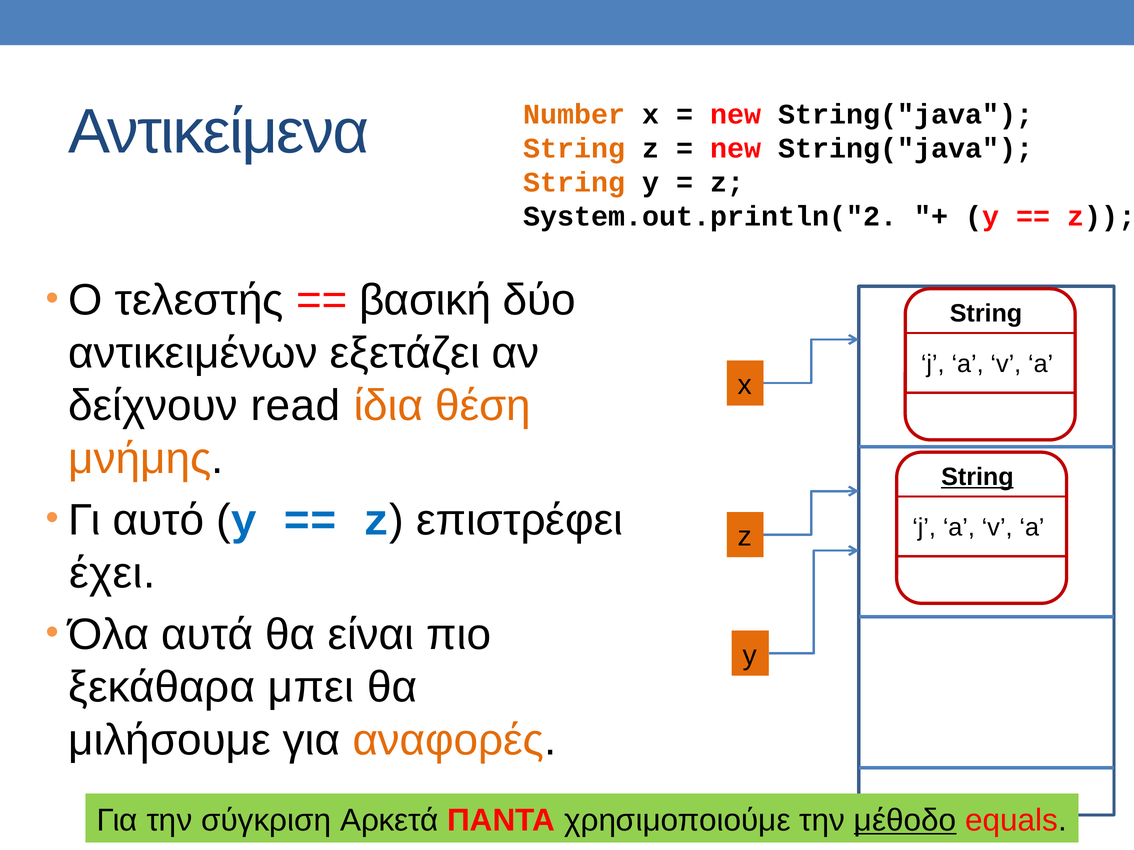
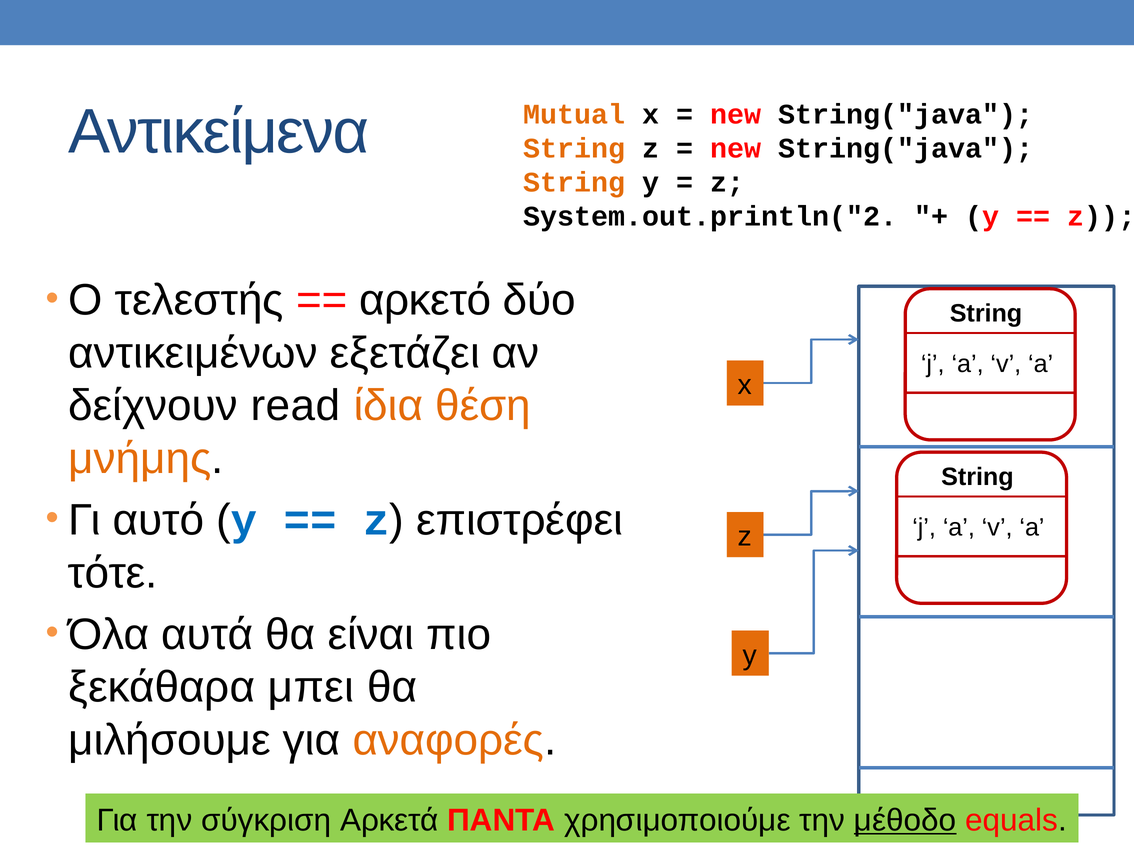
Number: Number -> Mutual (574, 115)
βασική: βασική -> αρκετό (425, 300)
String underline: present -> none (977, 477)
έχει: έχει -> τότε (113, 573)
